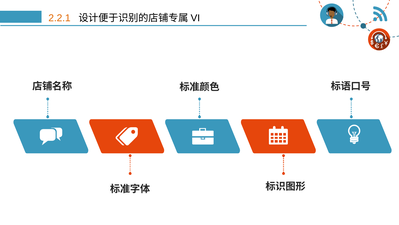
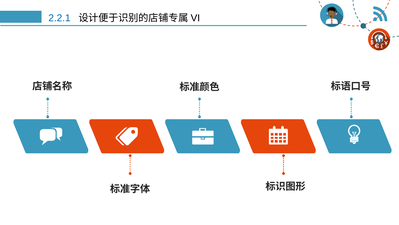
2.2.1 colour: orange -> blue (60, 18)
